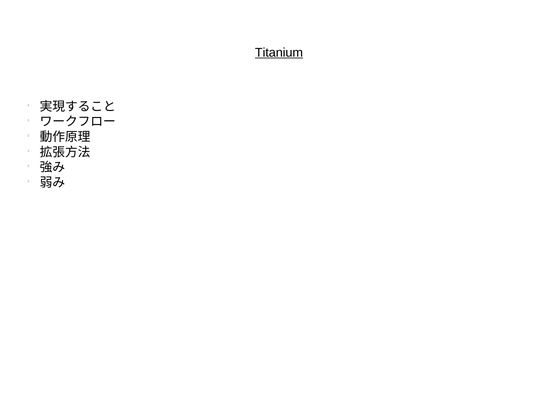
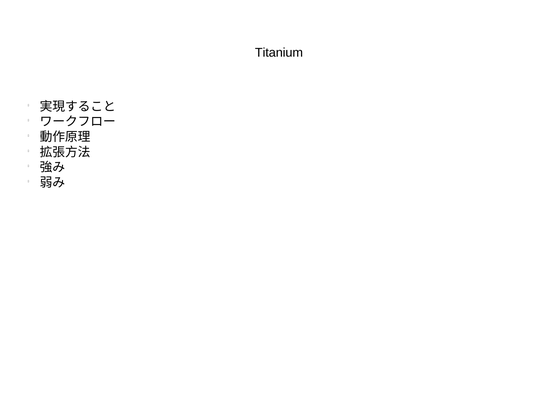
Titanium underline: present -> none (279, 52)
